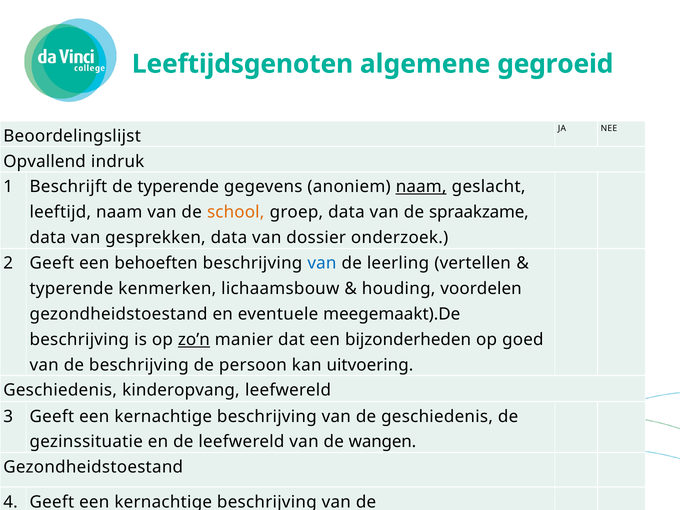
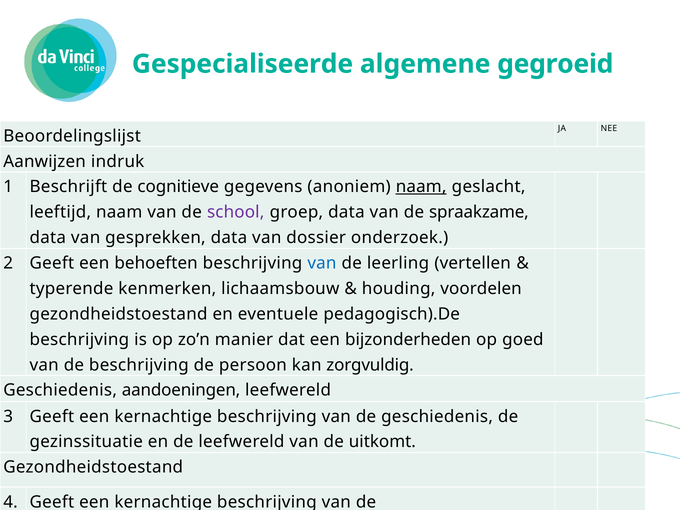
Leeftijdsgenoten: Leeftijdsgenoten -> Gespecialiseerde (242, 64)
Opvallend: Opvallend -> Aanwijzen (45, 161)
de typerende: typerende -> cognitieve (178, 187)
school colour: orange -> purple (236, 212)
meegemaakt).De: meegemaakt).De -> pedagogisch).De (392, 314)
zo’n underline: present -> none (194, 339)
uitvoering: uitvoering -> zorgvuldig (370, 365)
kinderopvang: kinderopvang -> aandoeningen (181, 390)
wangen: wangen -> uitkomt (382, 442)
